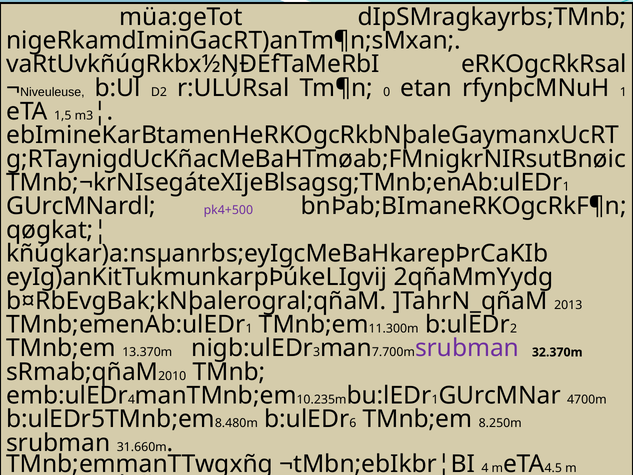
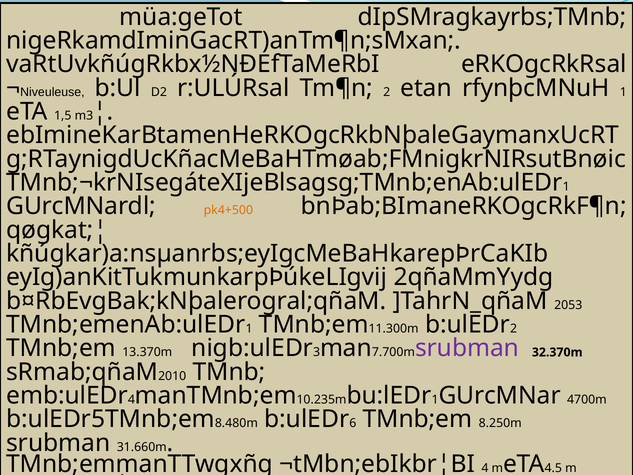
Tm¶n 0: 0 -> 2 (387, 92)
pk4+500 colour: purple -> orange (228, 210)
2013: 2013 -> 2053 (568, 305)
